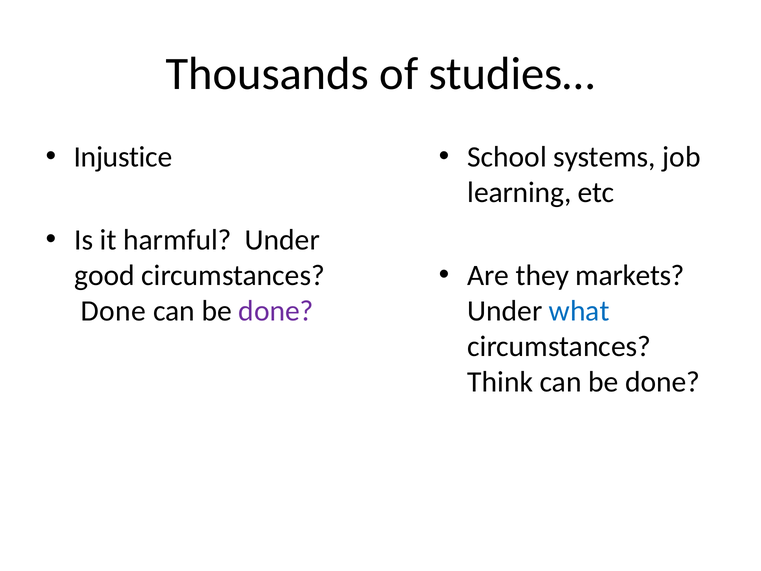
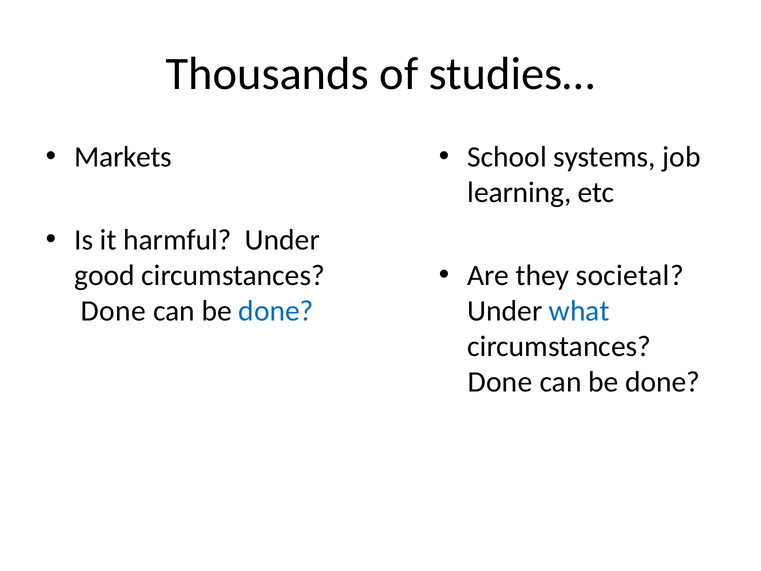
Injustice: Injustice -> Markets (123, 157)
markets: markets -> societal (630, 275)
done colour: purple -> blue (276, 311)
Think: Think -> Done (500, 382)
